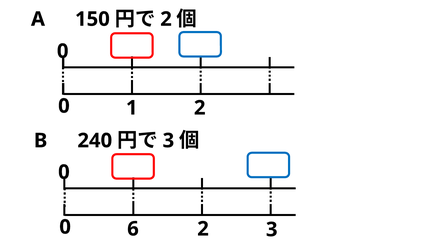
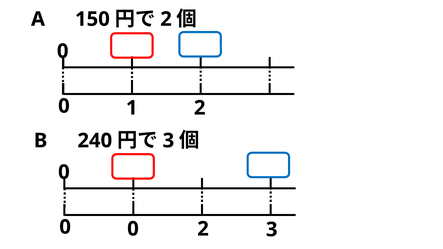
6: 6 -> 0 (133, 229)
